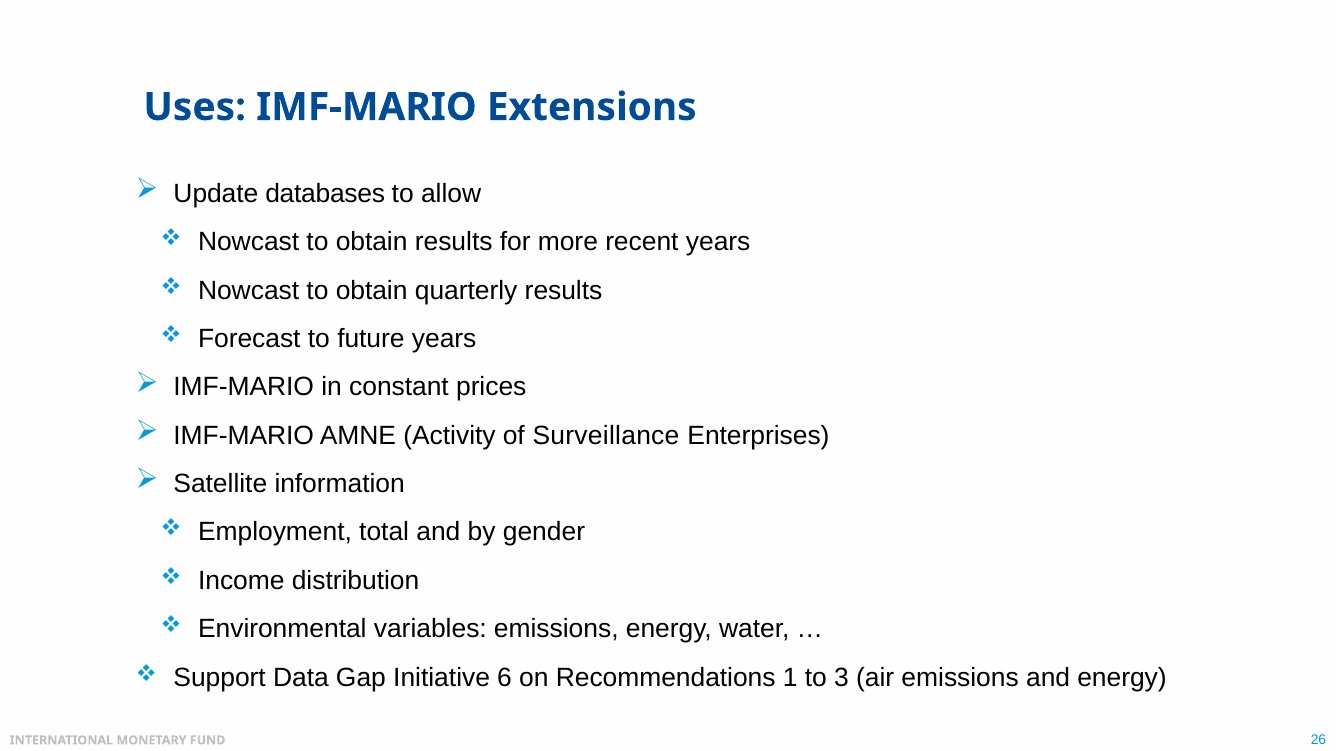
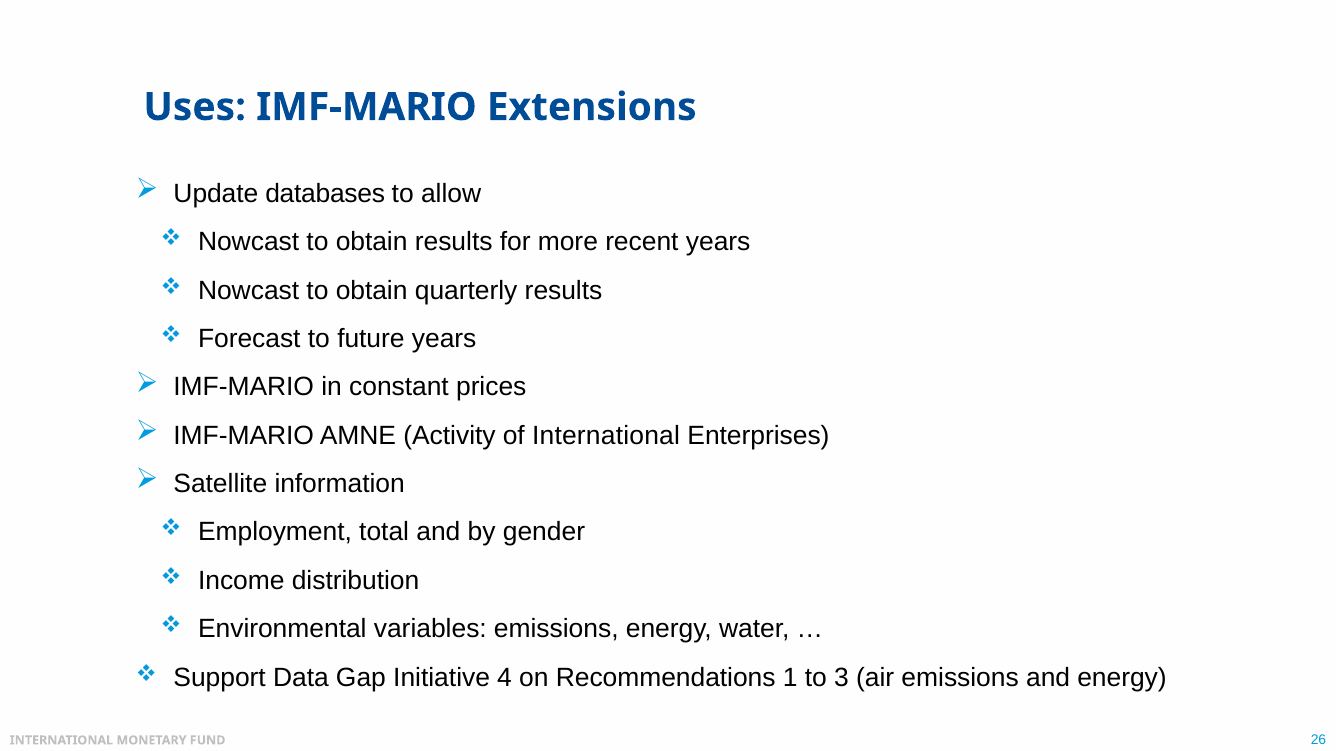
of Surveillance: Surveillance -> International (606, 436)
6: 6 -> 4 (504, 678)
